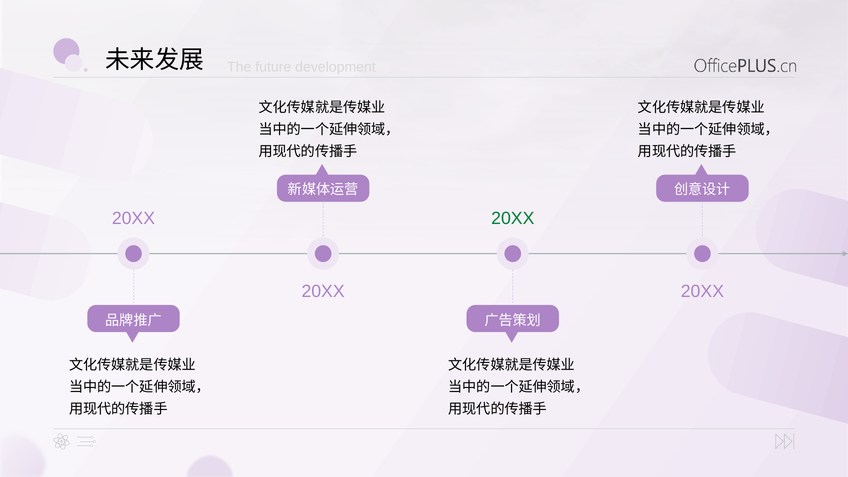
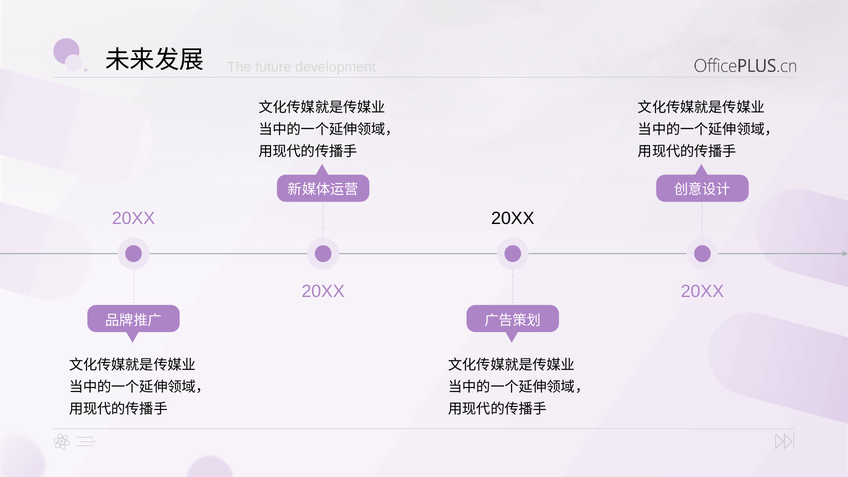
20XX colour: green -> black (513, 218)
